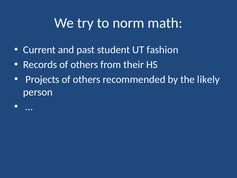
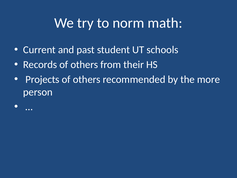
fashion: fashion -> schools (162, 50)
likely: likely -> more (208, 79)
